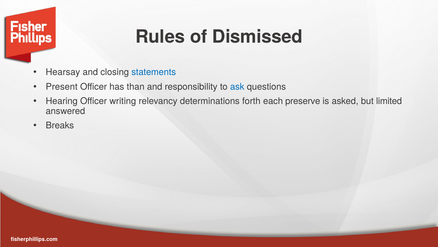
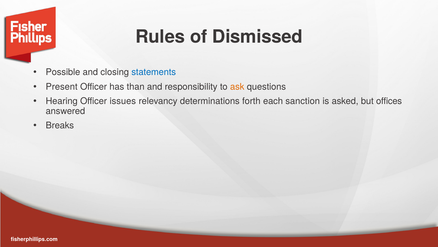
Hearsay: Hearsay -> Possible (63, 72)
ask colour: blue -> orange (237, 87)
writing: writing -> issues (123, 101)
preserve: preserve -> sanction (303, 101)
limited: limited -> offices (389, 101)
